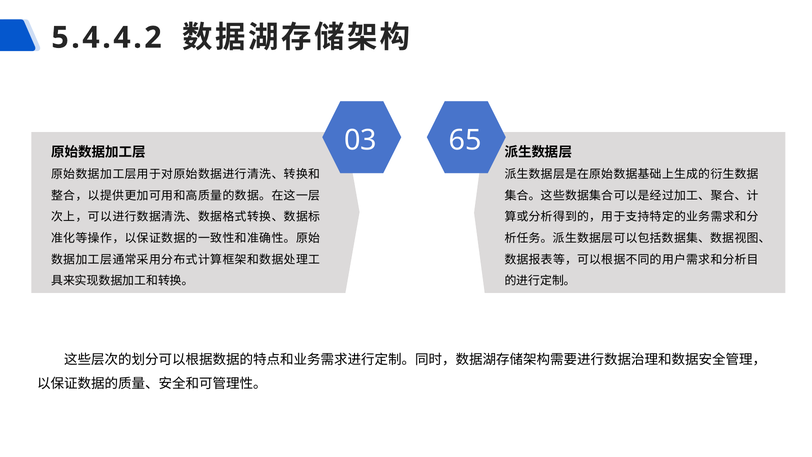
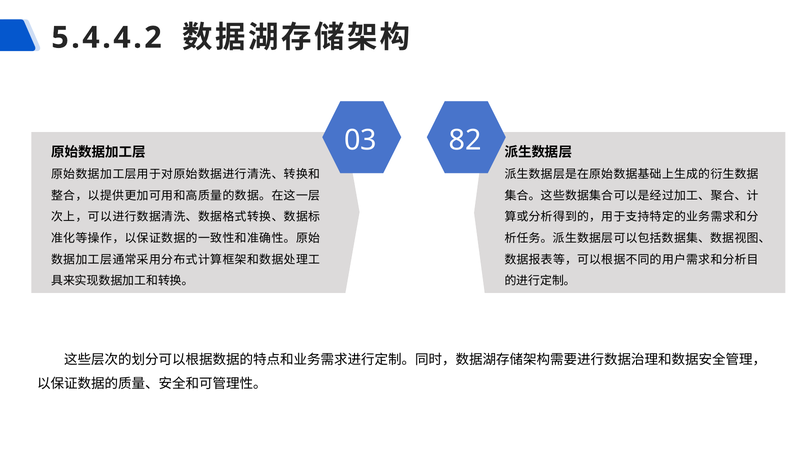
65: 65 -> 82 (465, 140)
